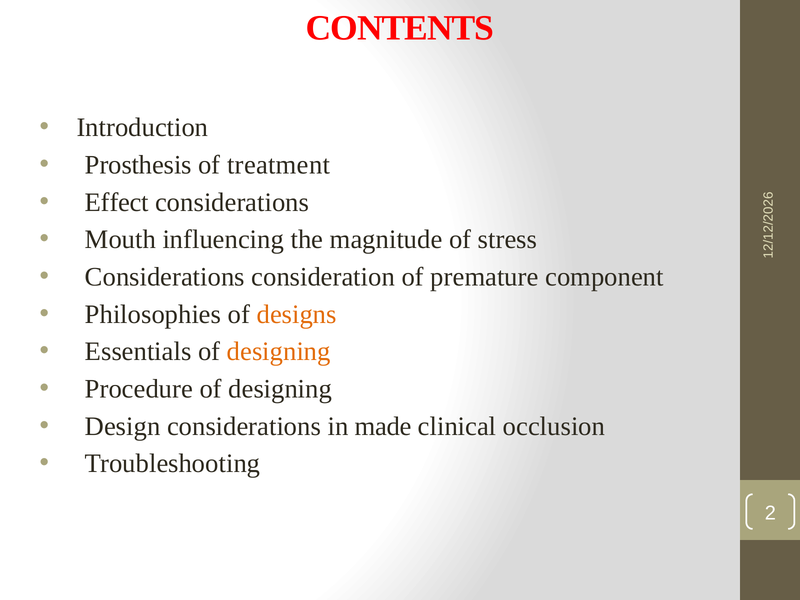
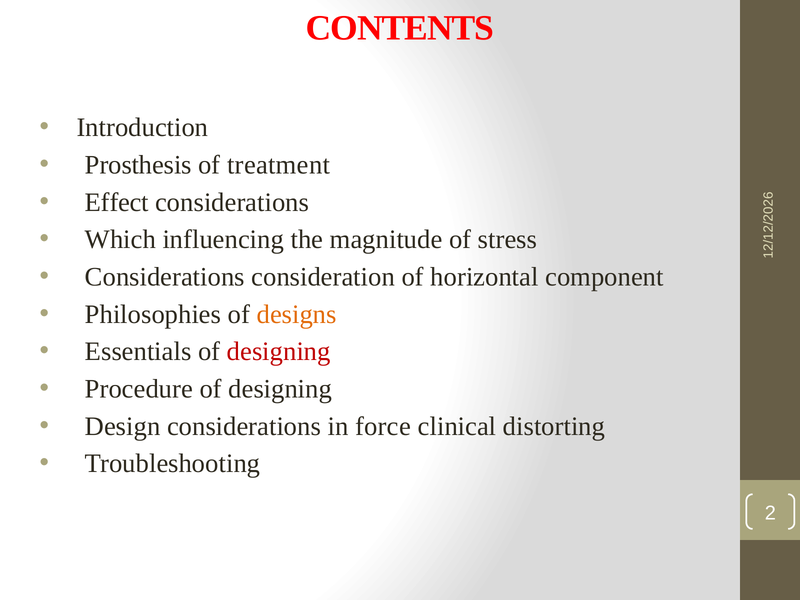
Mouth: Mouth -> Which (120, 240)
premature: premature -> horizontal (484, 277)
designing colour: orange -> red (279, 352)
made: made -> force (383, 426)
occlusion: occlusion -> distorting (554, 426)
